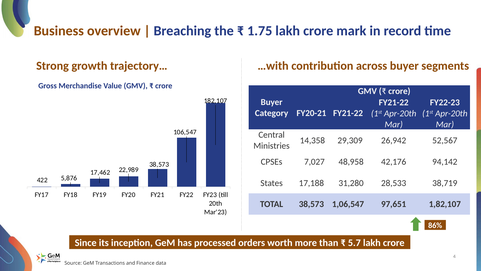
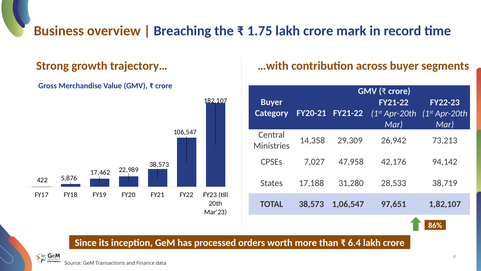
52,567: 52,567 -> 73,213 (445, 140)
48,958: 48,958 -> 47,958 (351, 162)
5.7: 5.7 -> 6.4 (354, 242)
